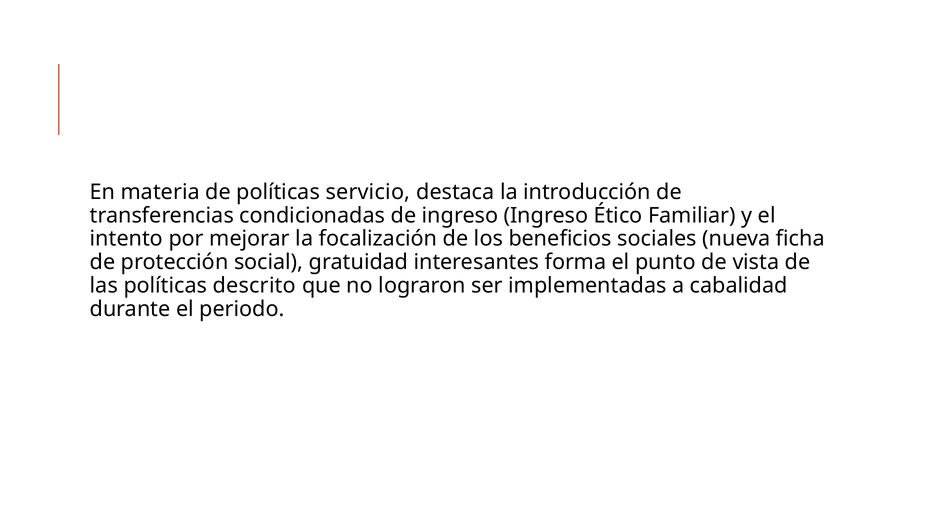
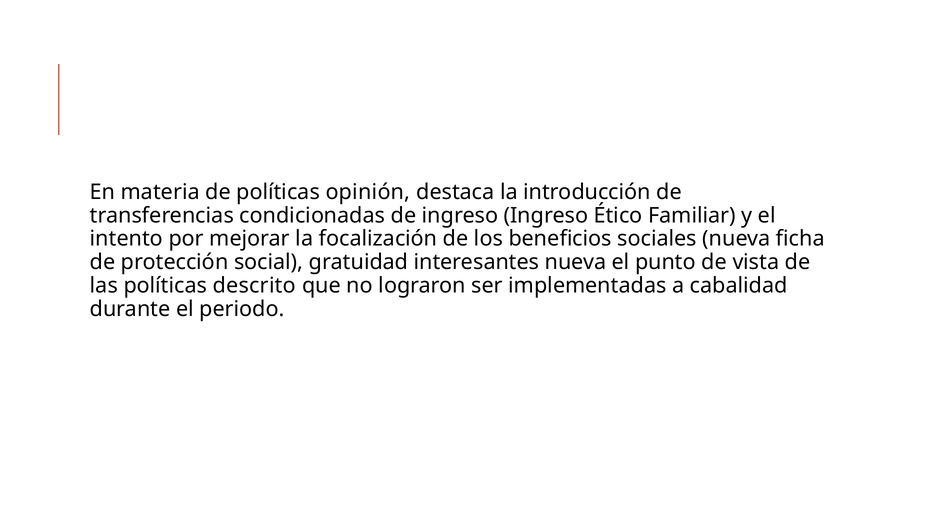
servicio: servicio -> opinión (368, 192)
interesantes forma: forma -> nueva (576, 262)
